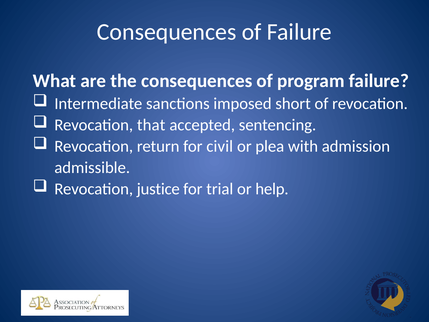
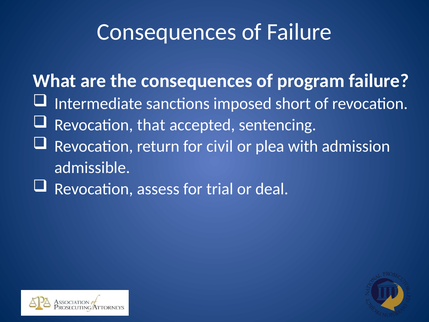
justice: justice -> assess (158, 189)
help: help -> deal (272, 189)
